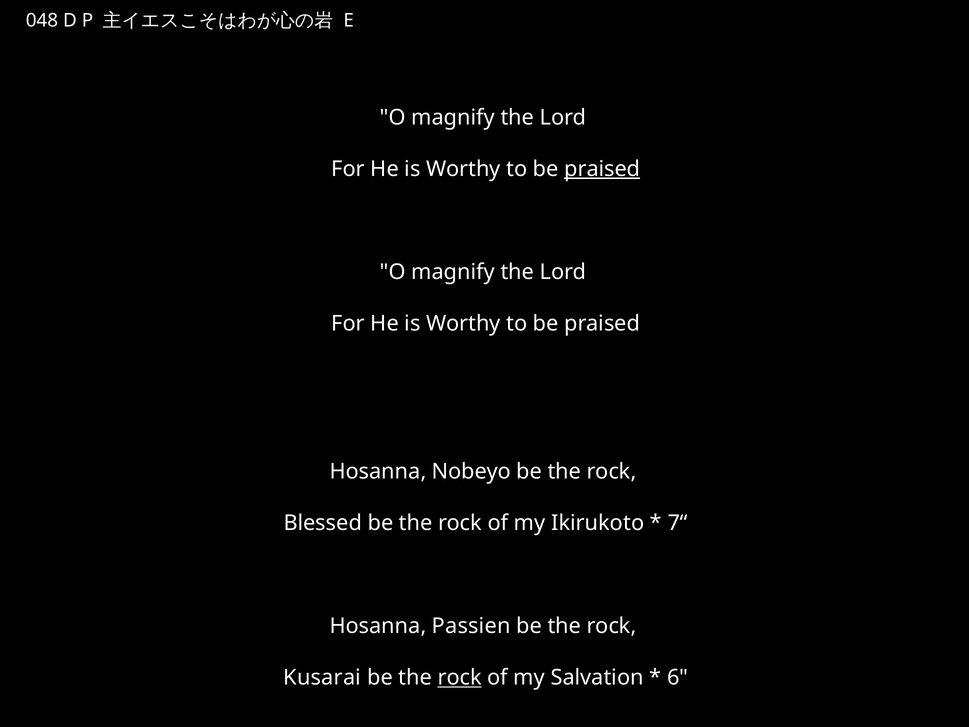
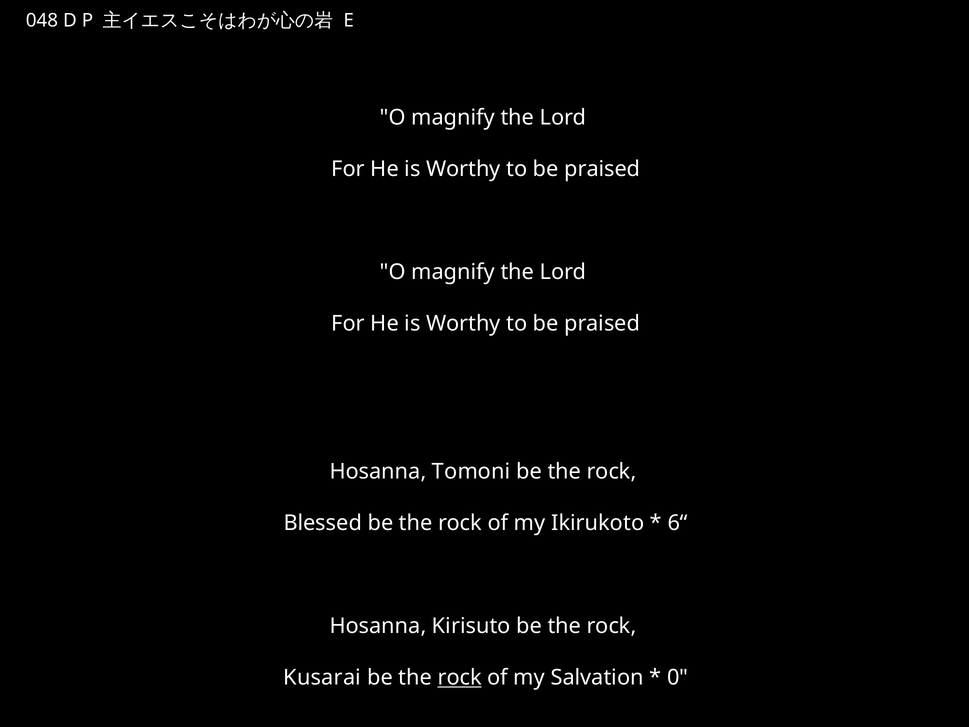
praised underline: present -> none (602, 169)
Nobeyo: Nobeyo -> Tomoni (471, 471)
7“: 7“ -> 6“ (678, 523)
Passien: Passien -> Kirisuto (471, 626)
6: 6 -> 0 (678, 677)
